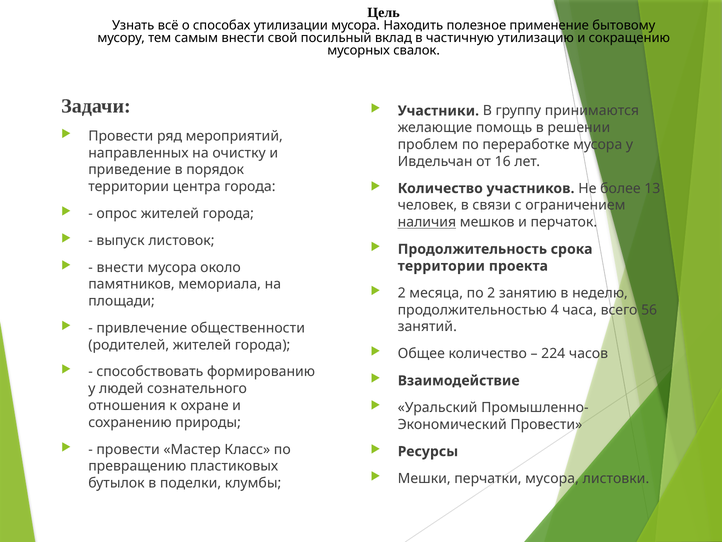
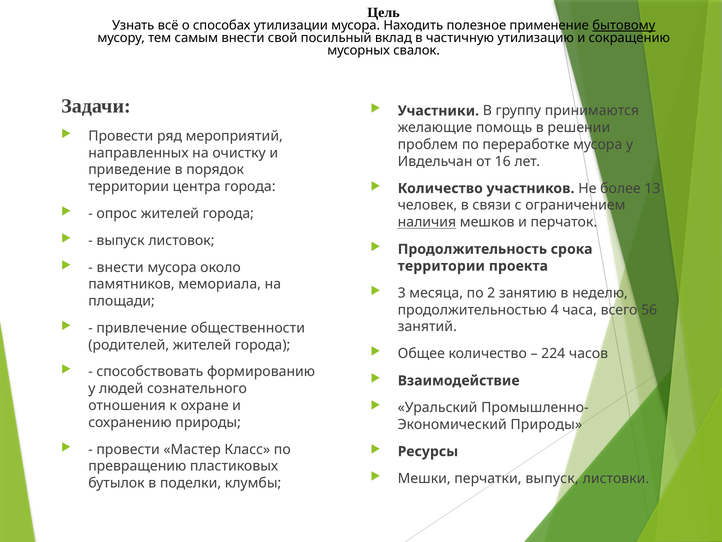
бытовому underline: none -> present (624, 25)
2: 2 -> 3 (402, 293)
Провести: Провести -> Природы (546, 424)
перчатки мусора: мусора -> выпуск (552, 478)
